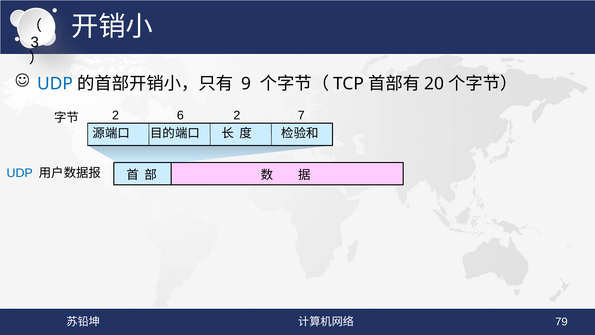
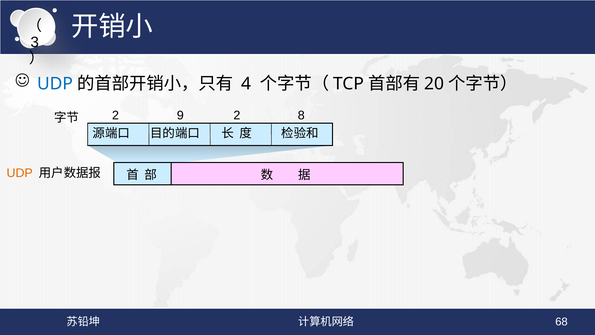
9: 9 -> 4 (246, 84)
6: 6 -> 9 (180, 115)
7: 7 -> 8 (301, 115)
UDP colour: blue -> orange (20, 173)
79: 79 -> 68 (562, 321)
